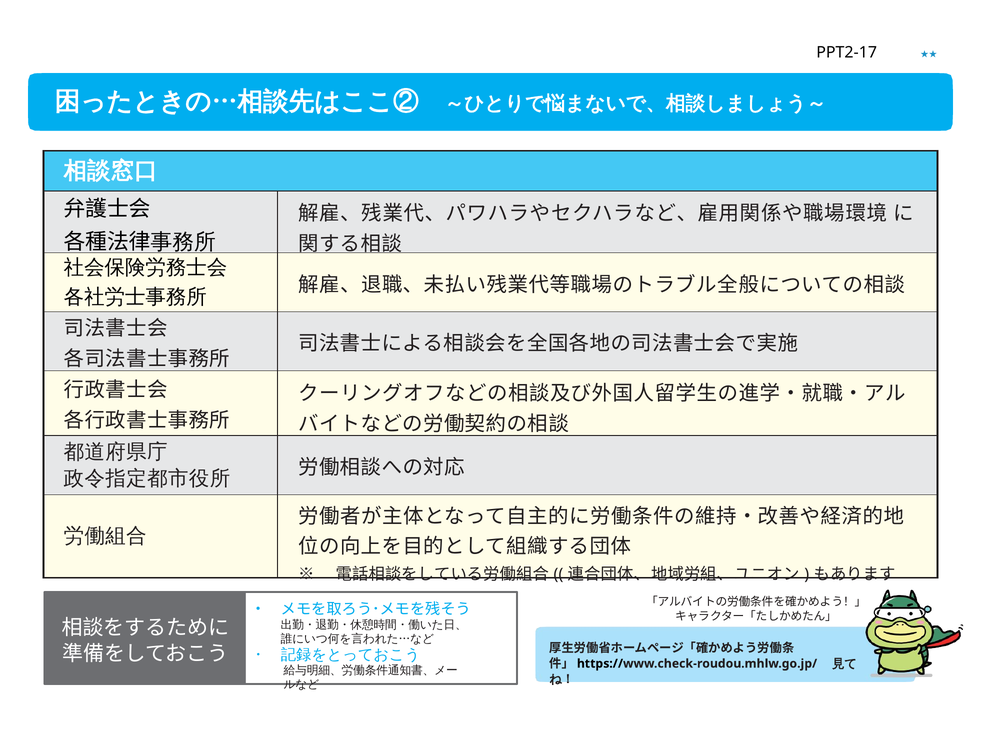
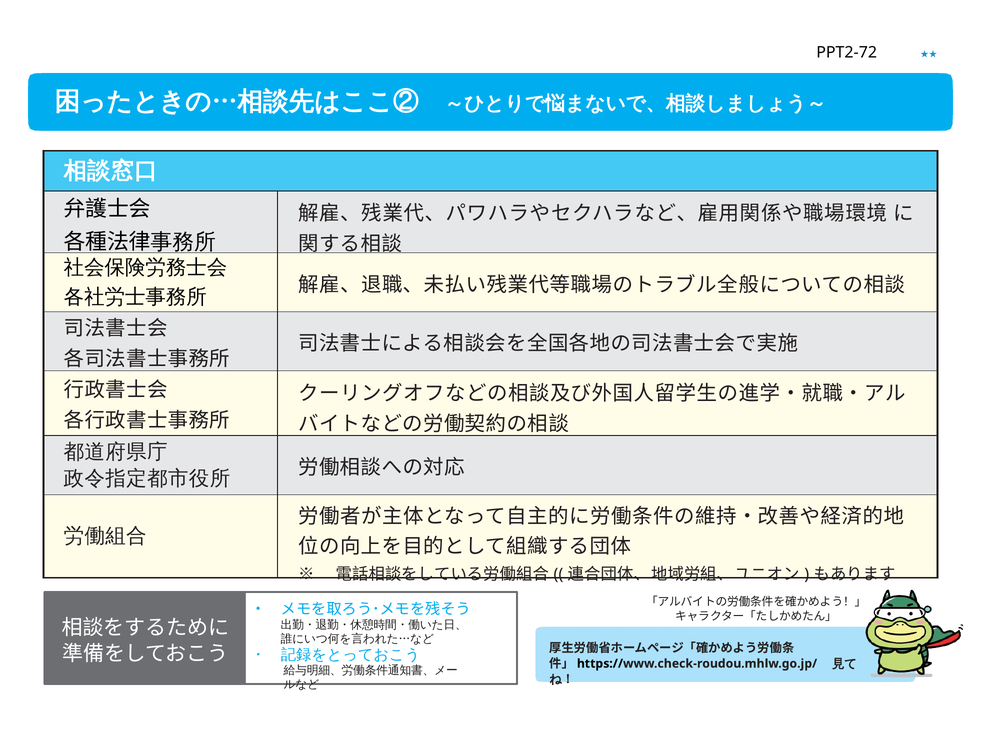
PPT2-17: PPT2-17 -> PPT2-72 (847, 52)
